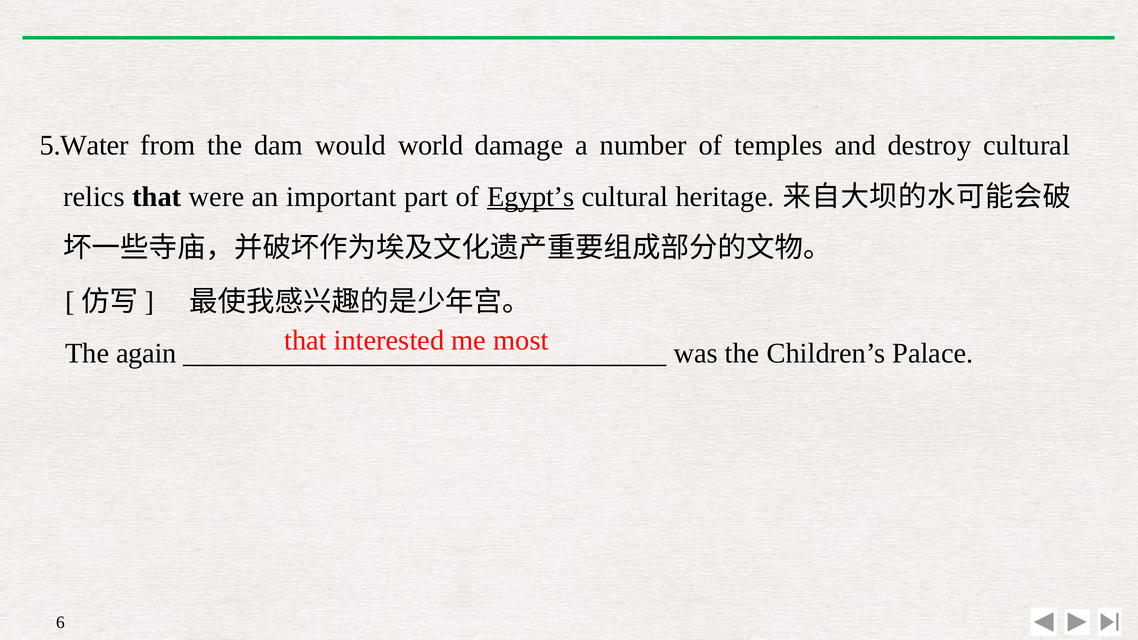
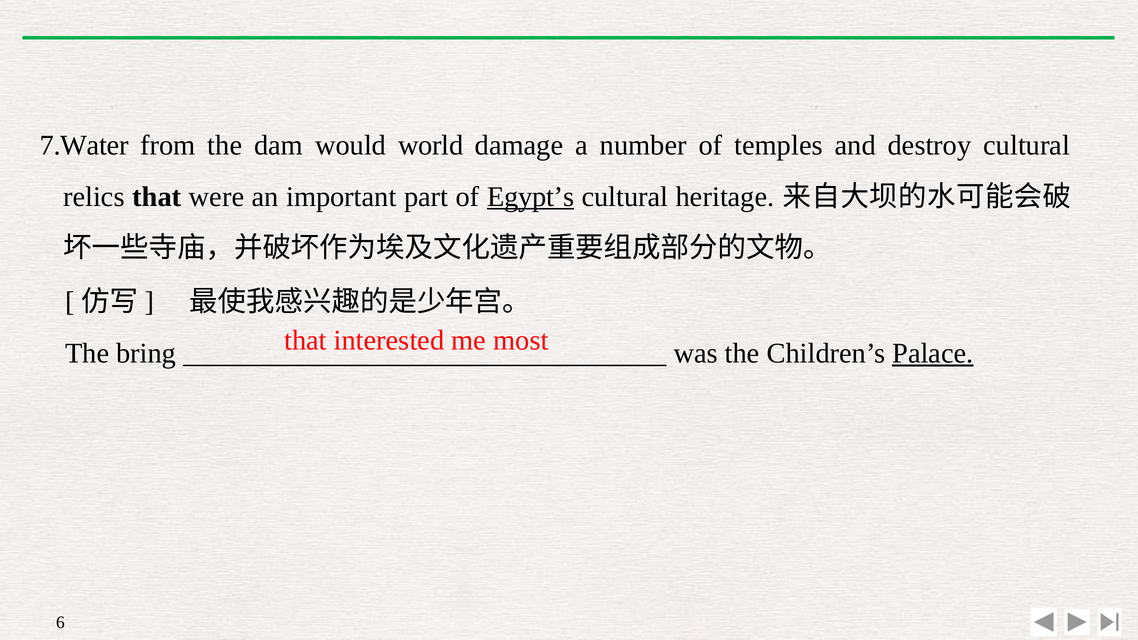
5.Water: 5.Water -> 7.Water (84, 145)
again: again -> bring (146, 353)
Palace underline: none -> present (933, 353)
